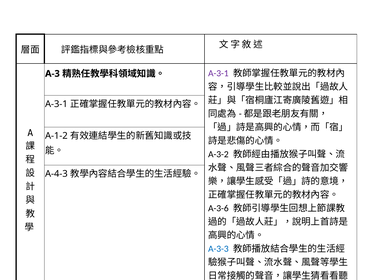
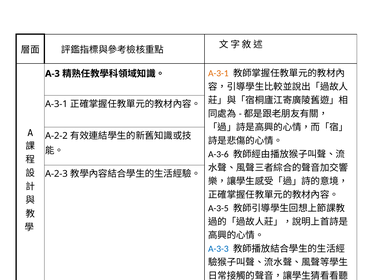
A-3-1 colour: purple -> orange (218, 73)
A-1-2: A-1-2 -> A-2-2 (56, 136)
A-3-2: A-3-2 -> A-3-6 (218, 154)
A-4-3: A-4-3 -> A-2-3 (56, 174)
A-3-6: A-3-6 -> A-3-5 (218, 208)
